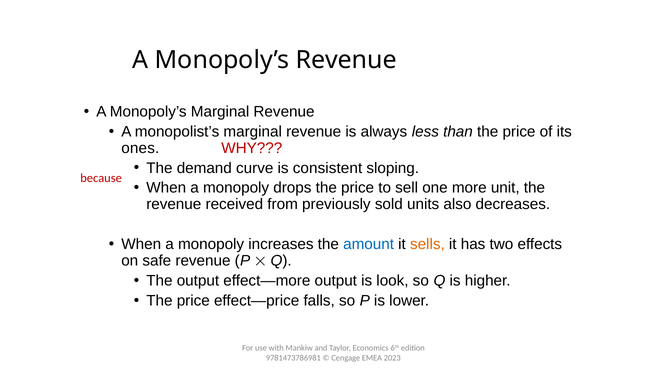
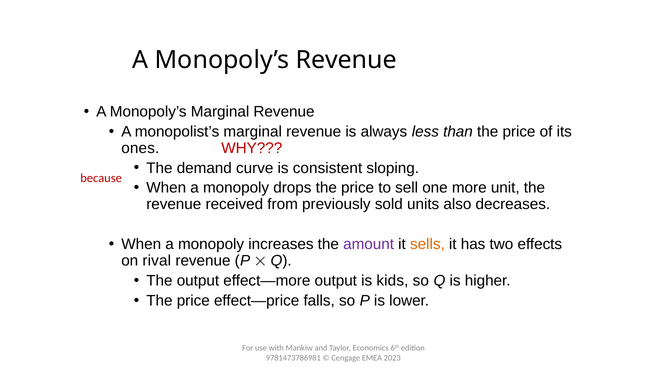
amount colour: blue -> purple (369, 244)
safe: safe -> rival (157, 261)
look: look -> kids (392, 281)
